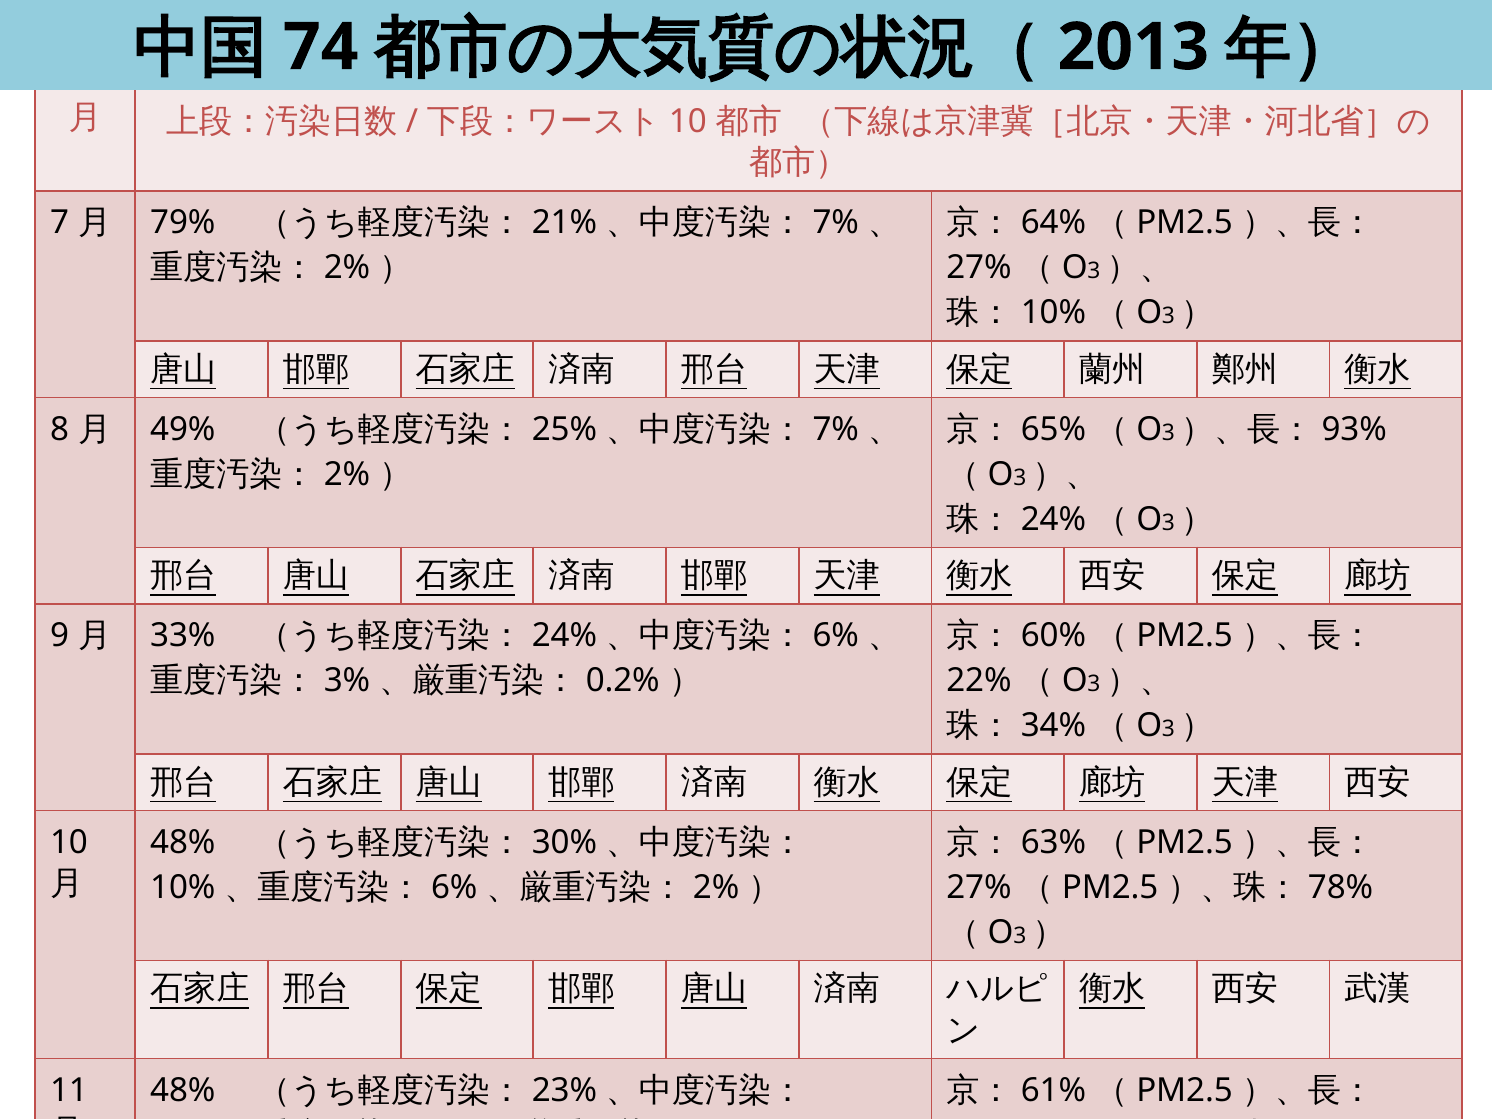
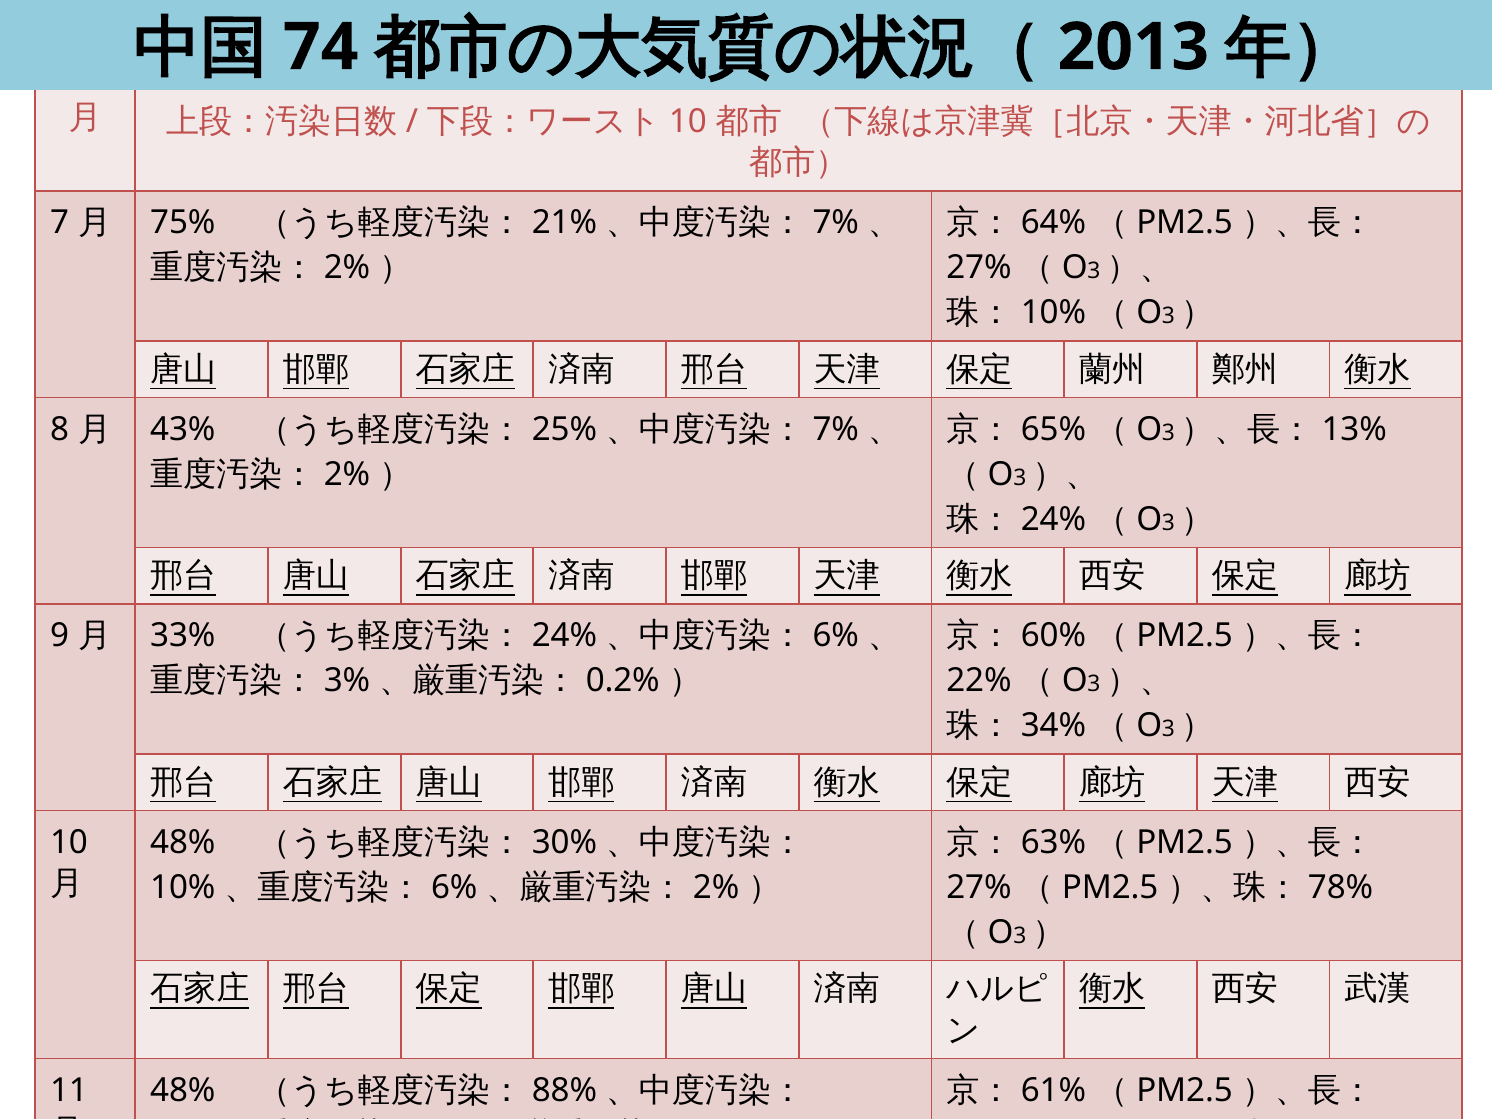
79%: 79% -> 75% (183, 223)
93%: 93% -> 13% (1354, 429)
49%: 49% -> 43% (183, 429)
23%: 23% -> 88% (564, 1090)
